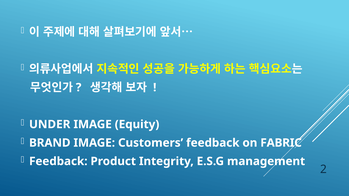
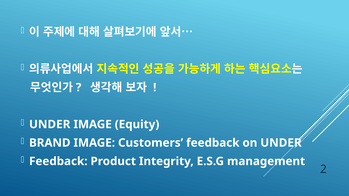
on FABRIC: FABRIC -> UNDER (281, 143)
